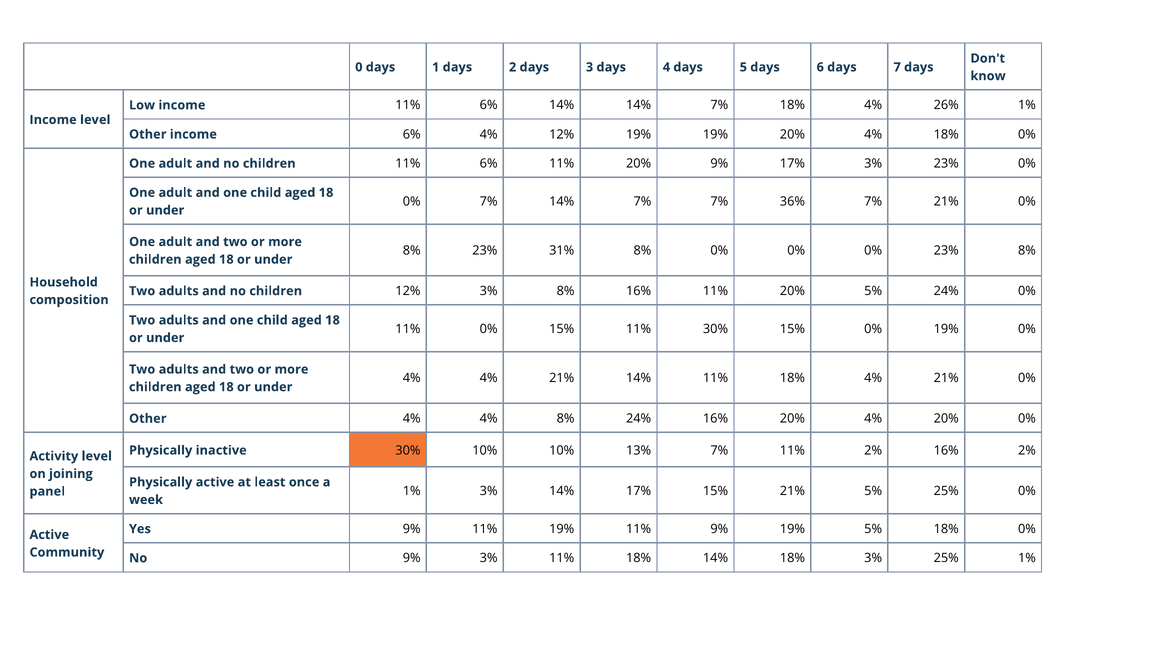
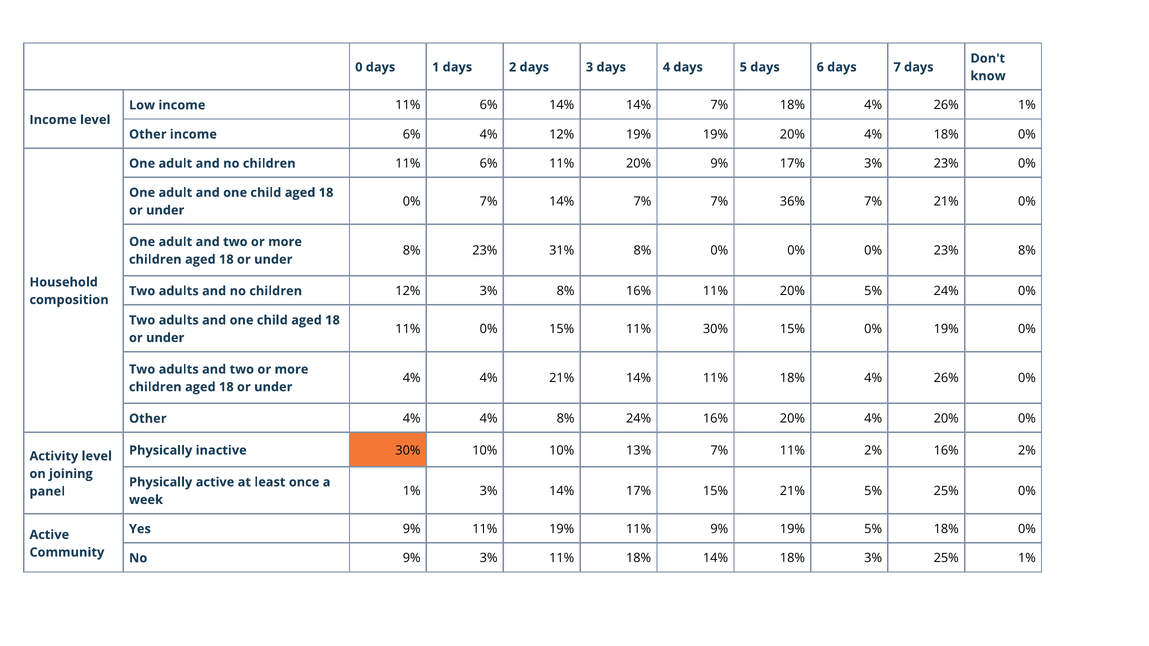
11% 18% 4% 21%: 21% -> 26% (946, 378)
